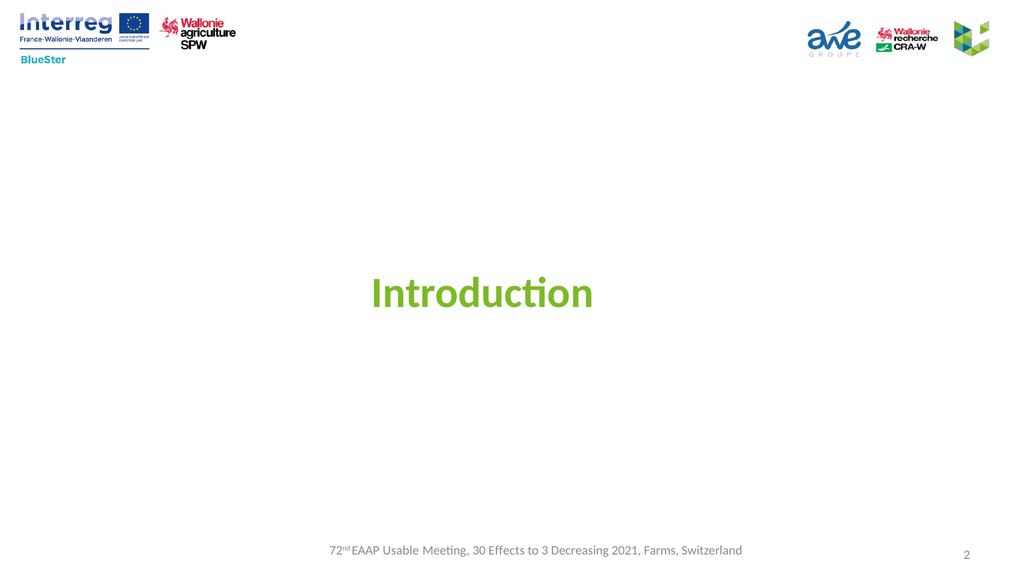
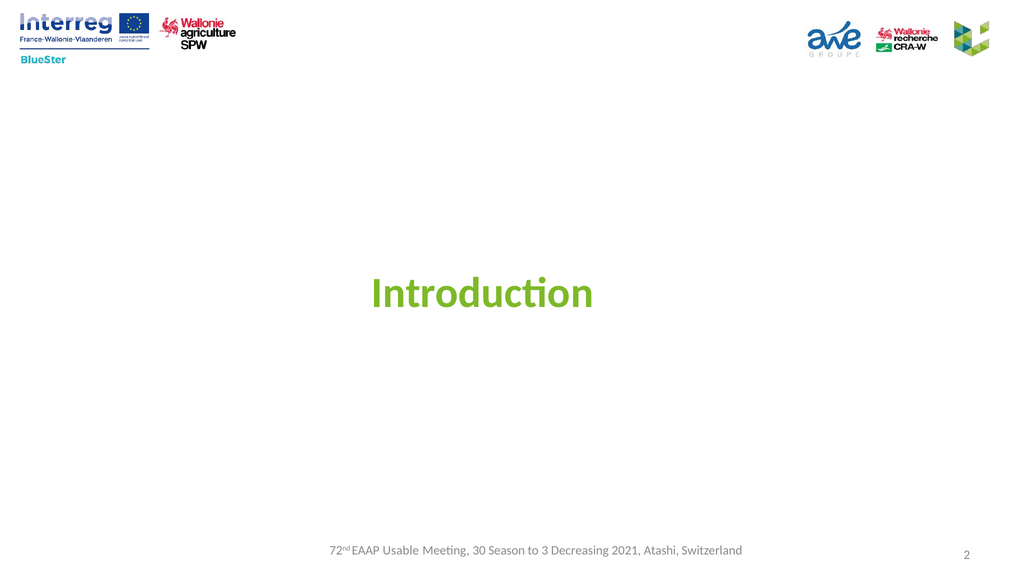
Effects: Effects -> Season (507, 550)
Farms: Farms -> Atashi (661, 550)
